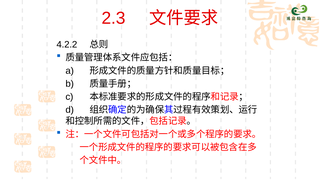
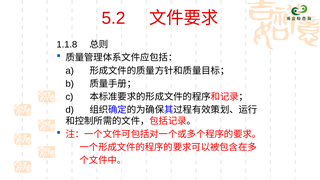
2.3: 2.3 -> 5.2 (114, 18)
4.2.2: 4.2.2 -> 1.1.8 (67, 45)
